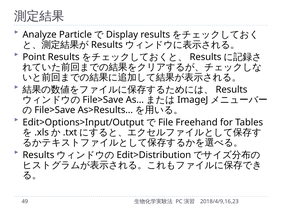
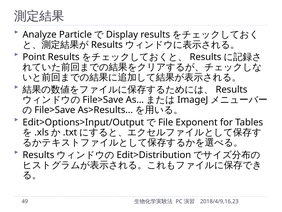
Freehand: Freehand -> Exponent (197, 122)
